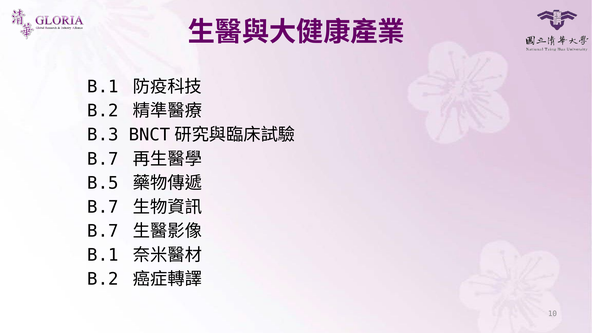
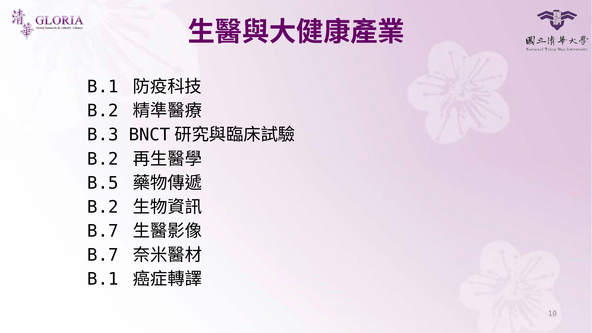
B.7: B.7 -> B.2 (103, 159)
B.7: B.7 -> B.2 (103, 207)
B.1: B.1 -> B.7 (103, 255)
B.2: B.2 -> B.1 (103, 279)
